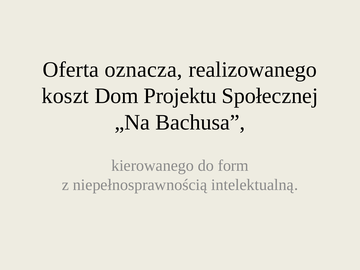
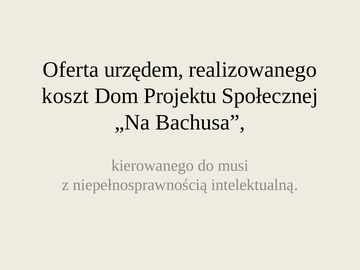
oznacza: oznacza -> urzędem (144, 70)
form: form -> musi (233, 166)
